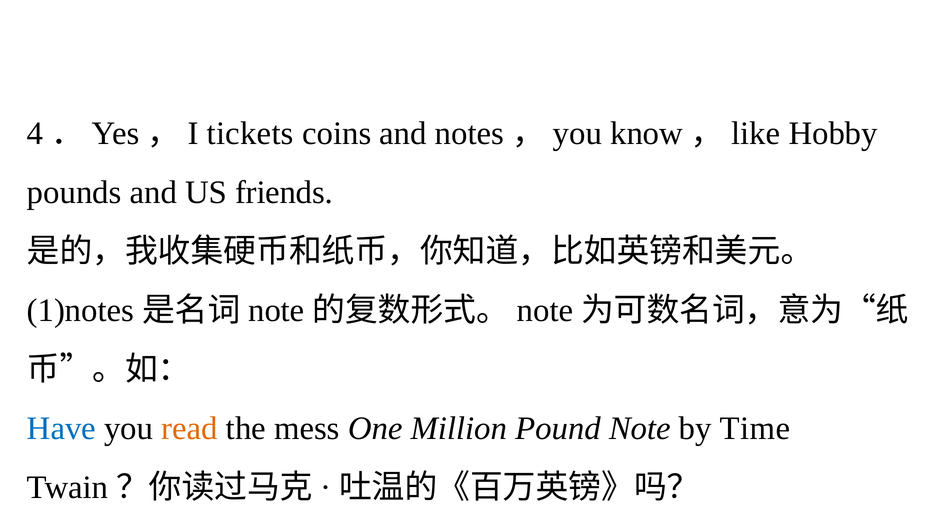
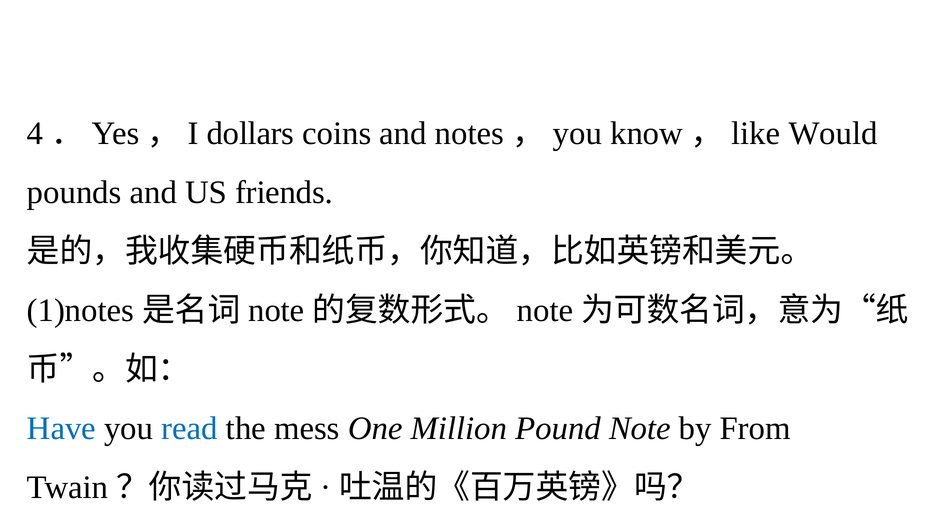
tickets: tickets -> dollars (251, 134)
Hobby: Hobby -> Would (833, 134)
read colour: orange -> blue (190, 429)
Time: Time -> From (755, 429)
